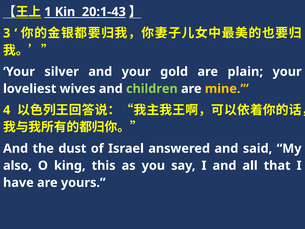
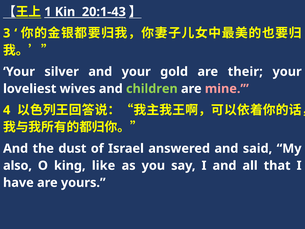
plain: plain -> their (245, 72)
mine colour: yellow -> pink (227, 89)
this: this -> like (104, 165)
